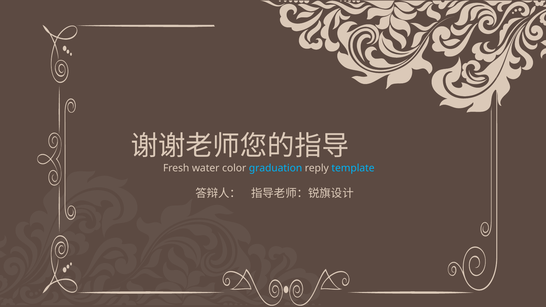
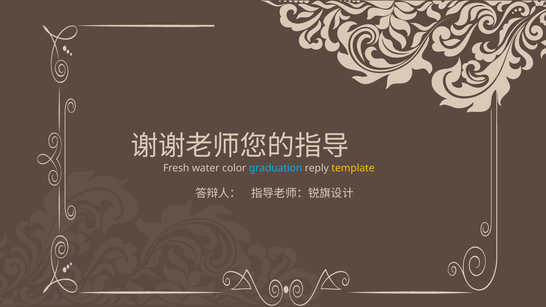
template colour: light blue -> yellow (353, 168)
